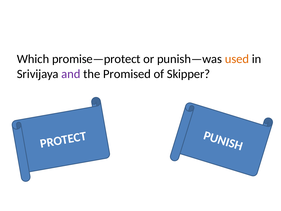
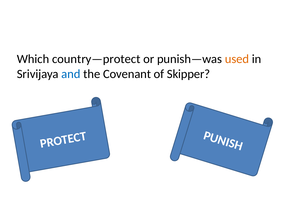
promise—protect: promise—protect -> country—protect (96, 59)
and colour: purple -> blue (71, 74)
Promised: Promised -> Covenant (127, 74)
